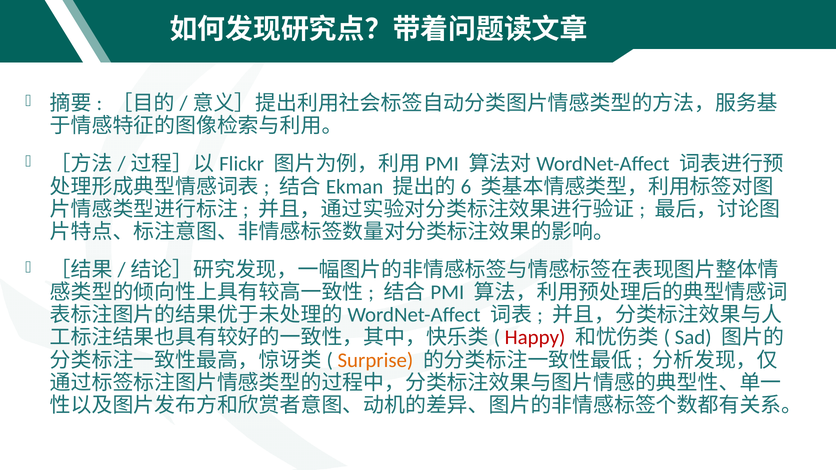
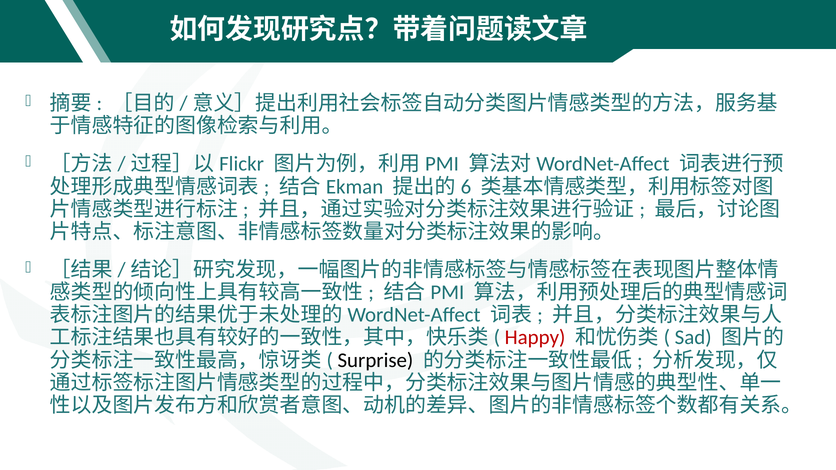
Surprise colour: orange -> black (375, 360)
